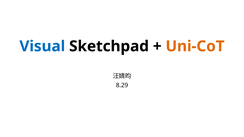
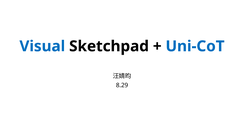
Uni-CoT colour: orange -> blue (195, 46)
